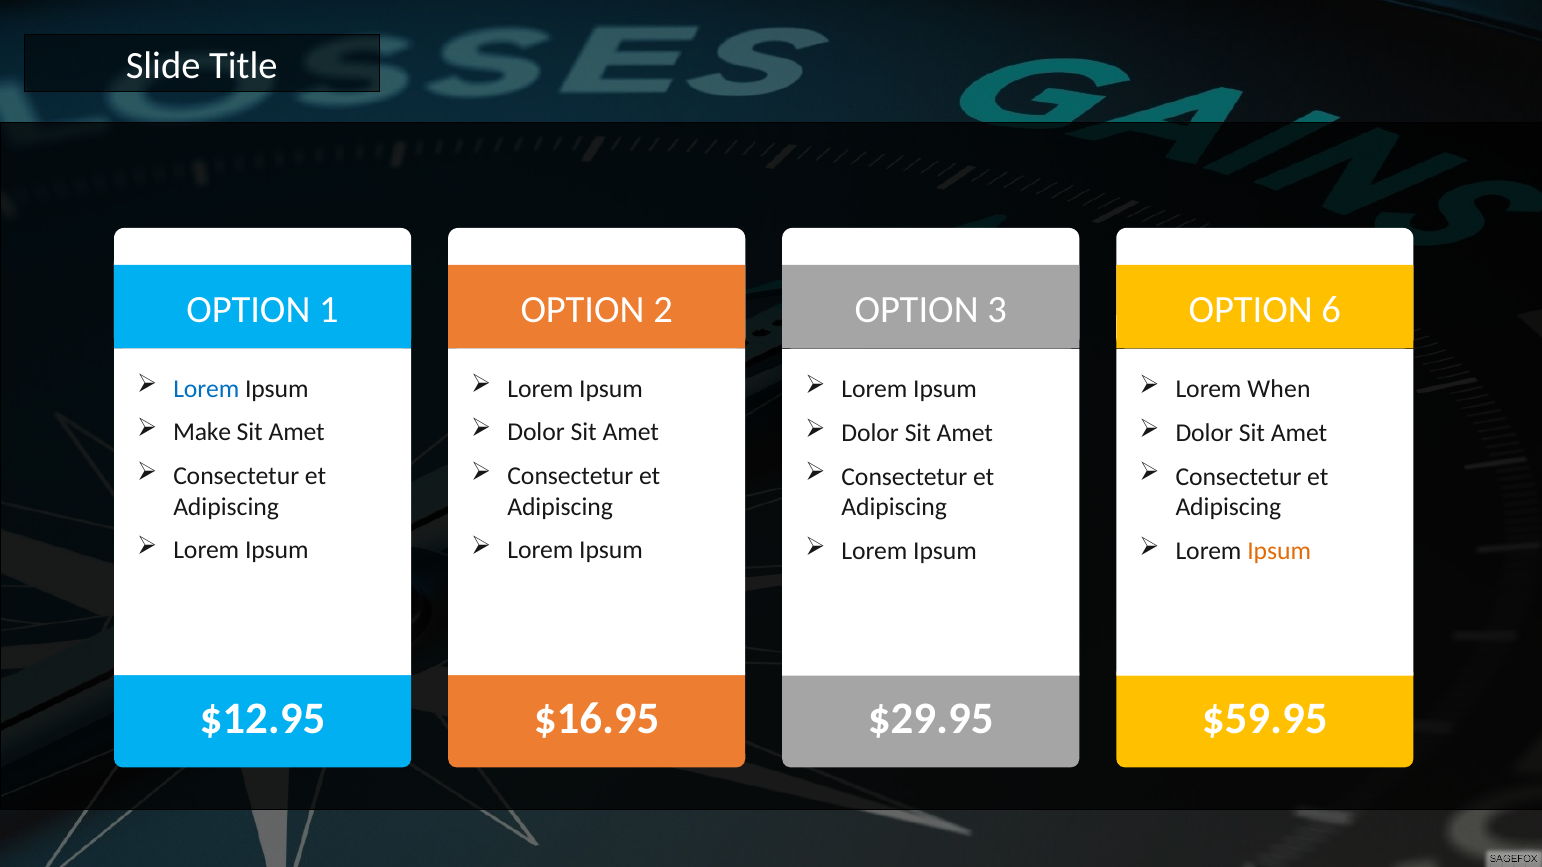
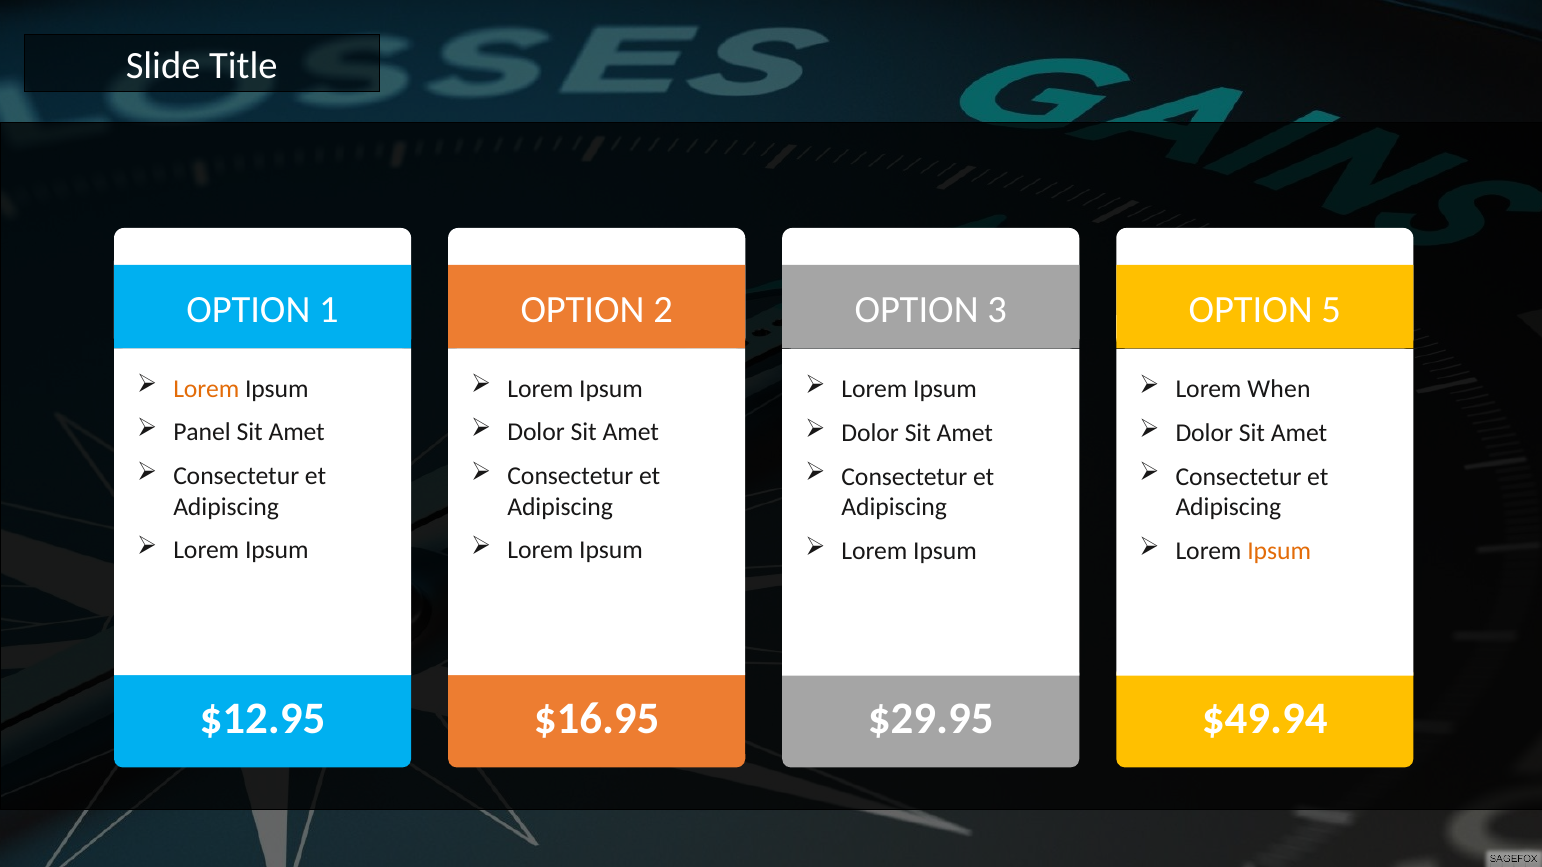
6: 6 -> 5 (1331, 309)
Lorem colour: blue -> orange (206, 389)
Make: Make -> Panel (202, 433)
$59.95: $59.95 -> $49.94 (1265, 719)
